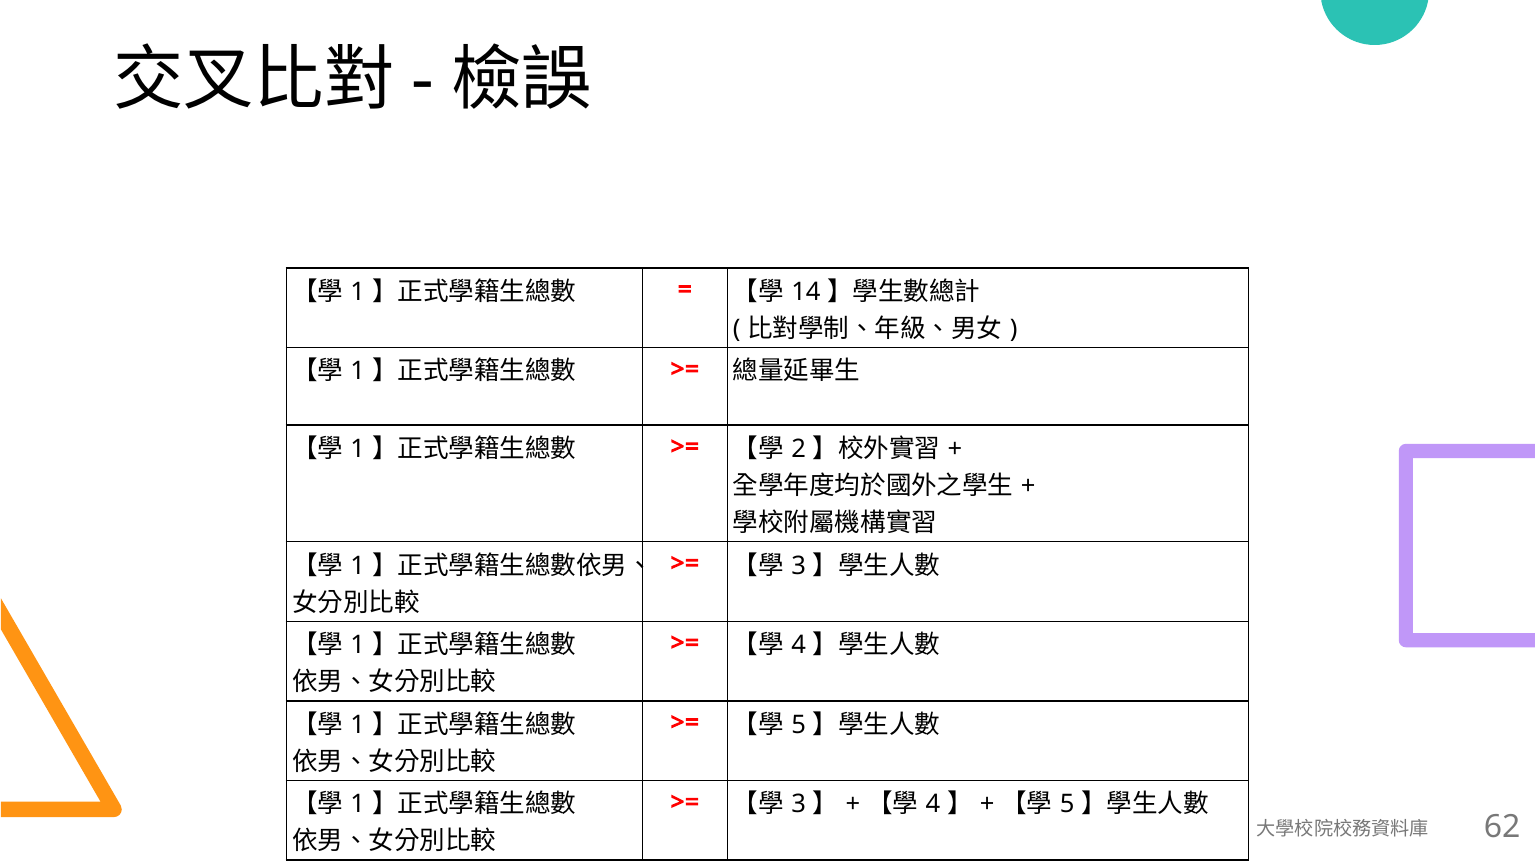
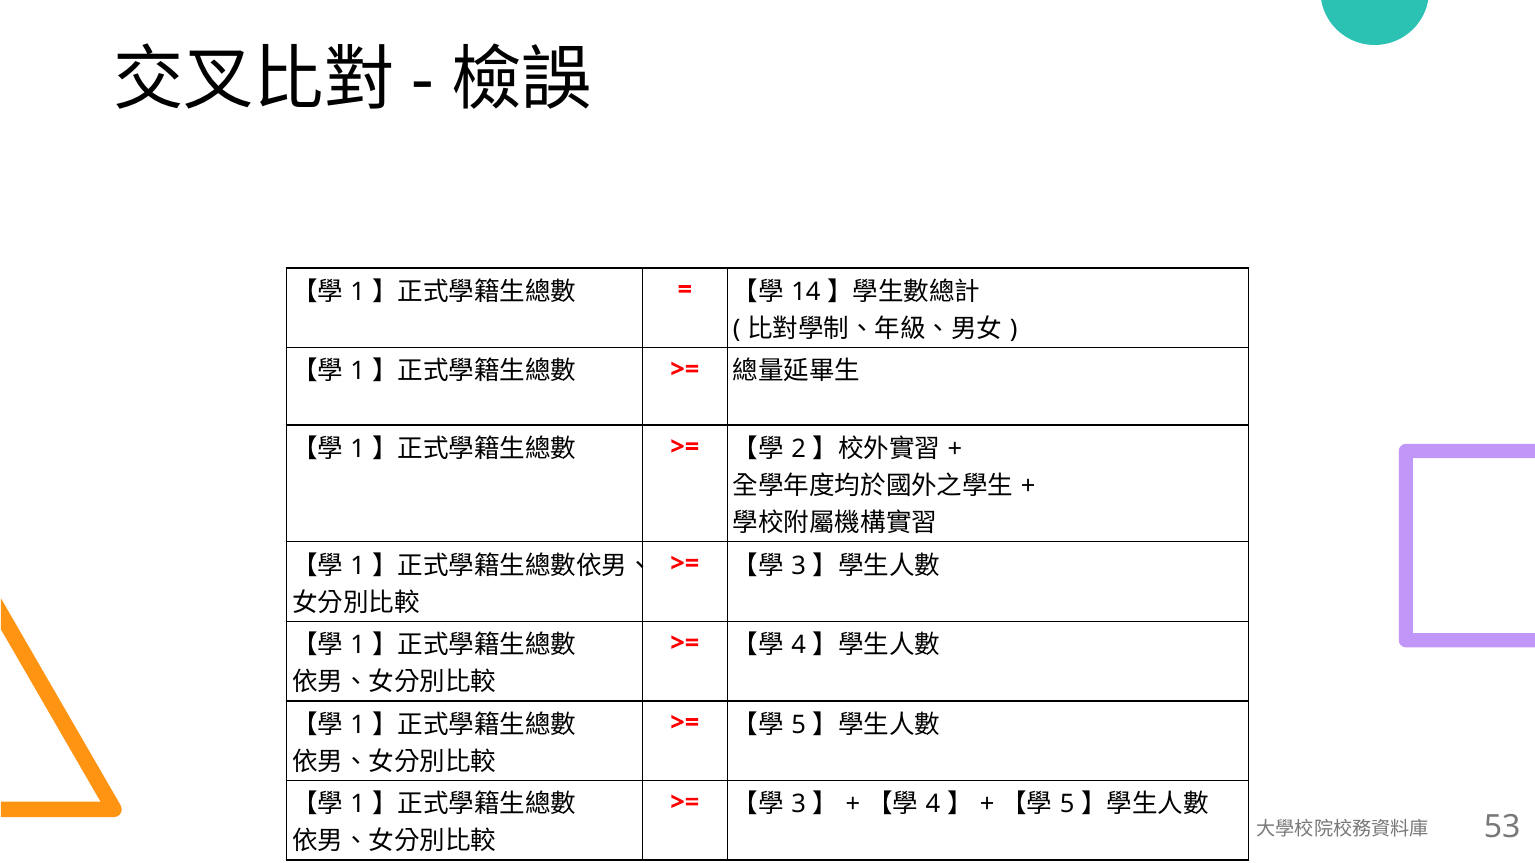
62: 62 -> 53 (1502, 828)
